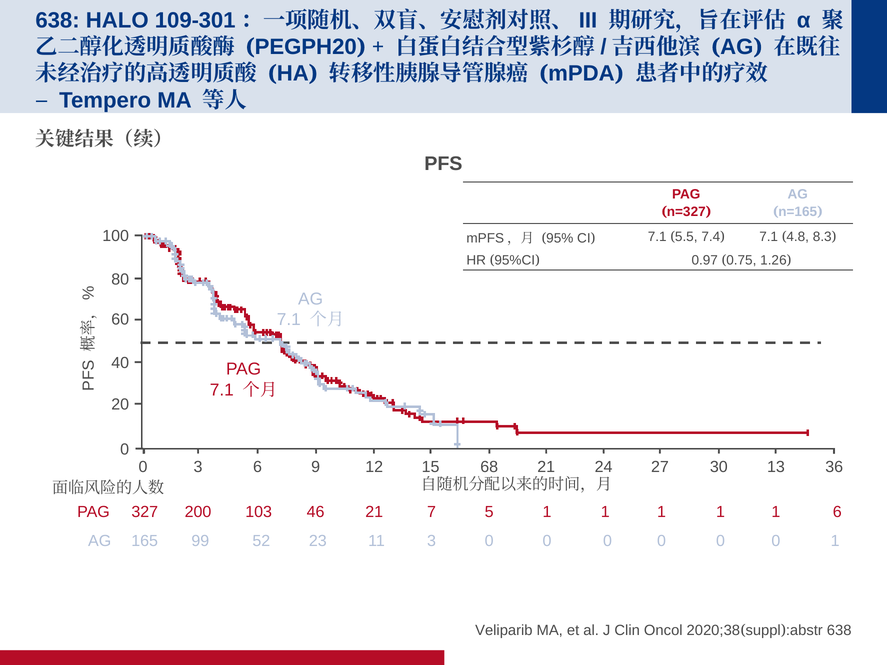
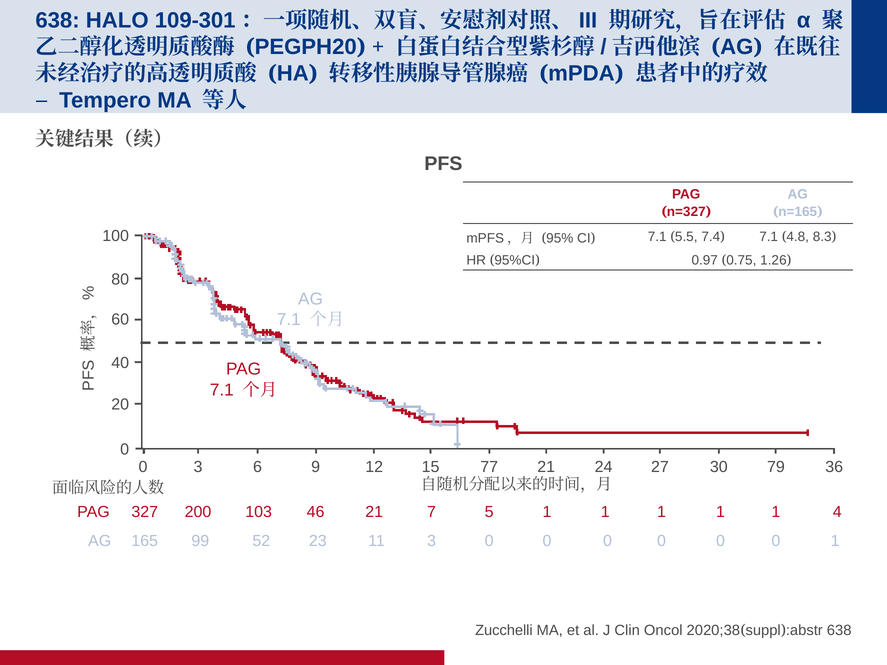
68: 68 -> 77 (489, 467)
13: 13 -> 79 (776, 467)
1 6: 6 -> 4 (837, 512)
Veliparib: Veliparib -> Zucchelli (504, 631)
